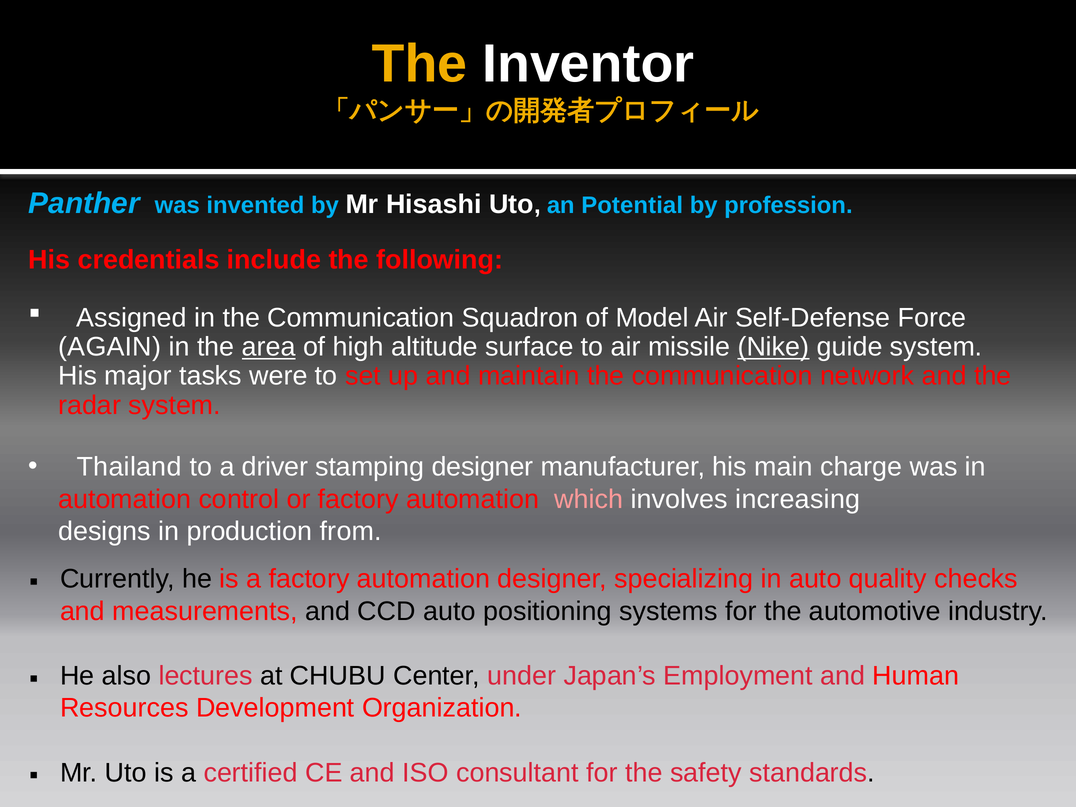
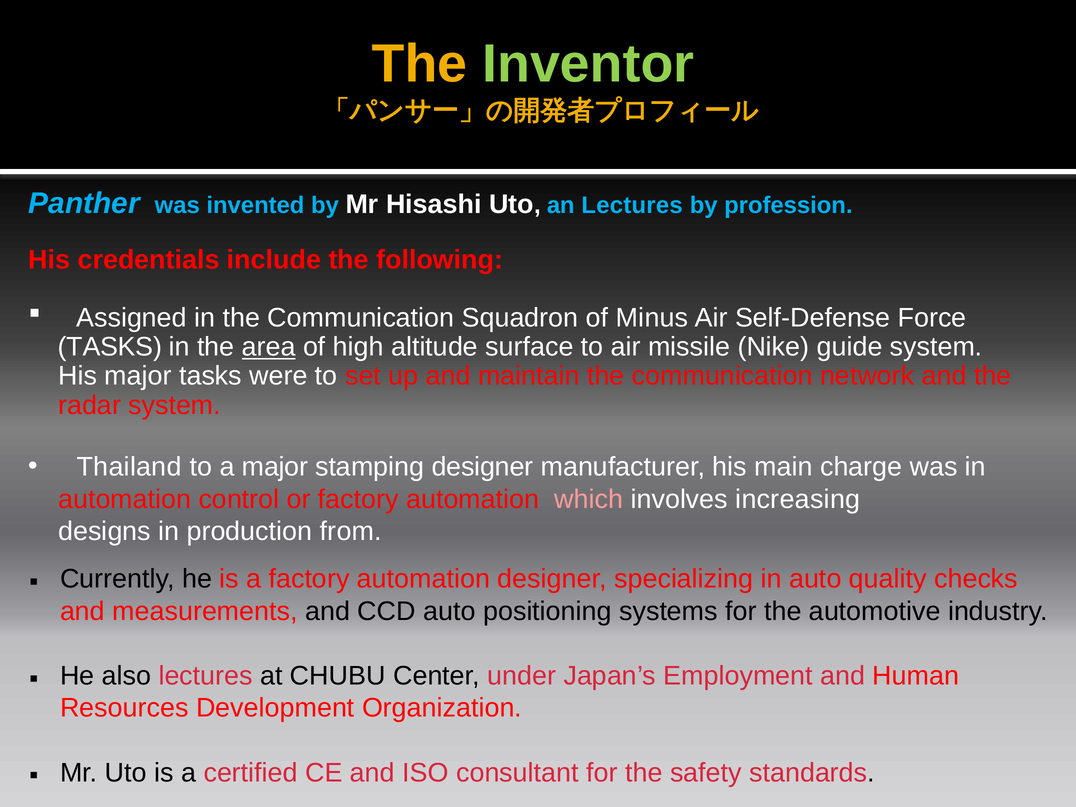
Inventor colour: white -> light green (588, 64)
an Potential: Potential -> Lectures (632, 205)
Model: Model -> Minus (652, 318)
AGAIN: AGAIN -> TASKS (110, 347)
Nike underline: present -> none (773, 347)
a driver: driver -> major (275, 467)
